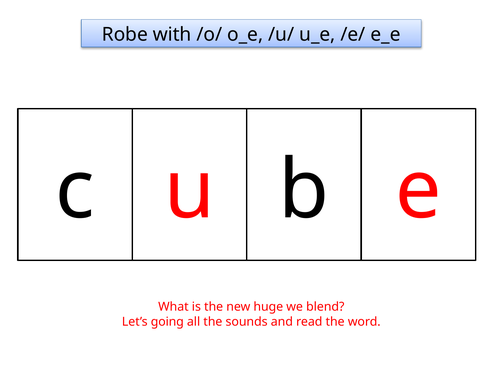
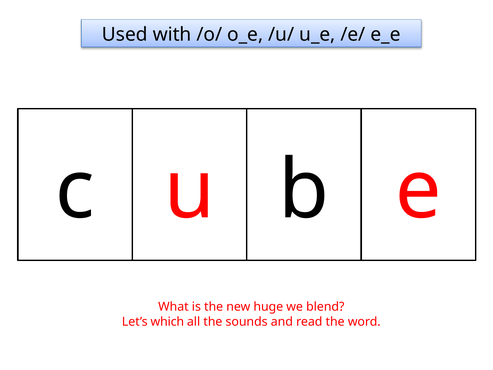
Robe: Robe -> Used (125, 35)
going: going -> which (167, 321)
